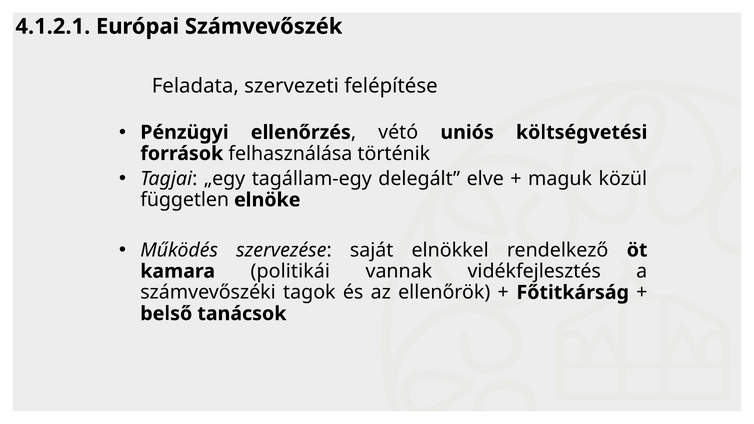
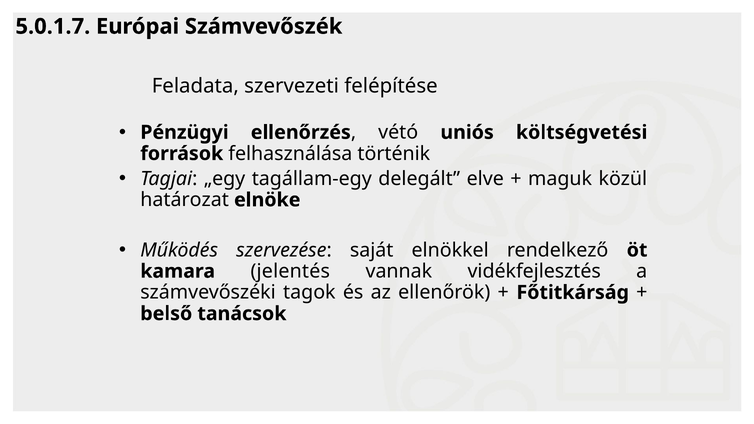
4.1.2.1: 4.1.2.1 -> 5.0.1.7 (53, 26)
független: független -> határozat (185, 200)
politikái: politikái -> jelentés (290, 271)
